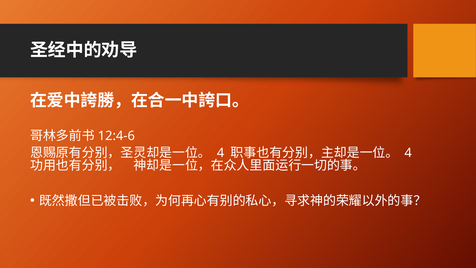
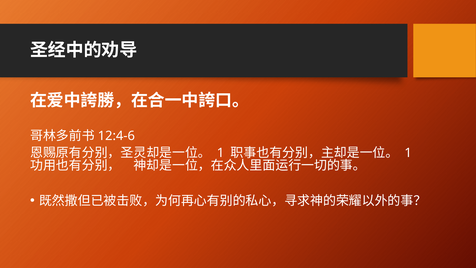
4: 4 -> 1 (221, 153)
4: 4 -> 1 (408, 153)
